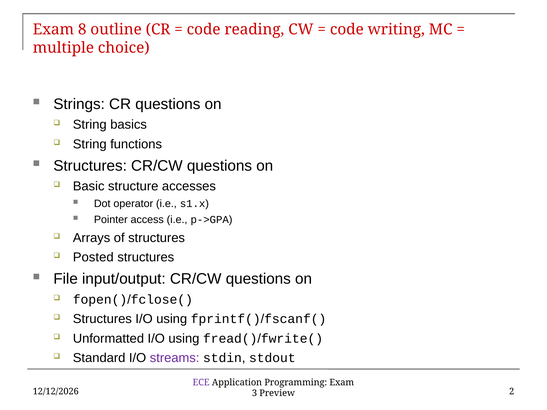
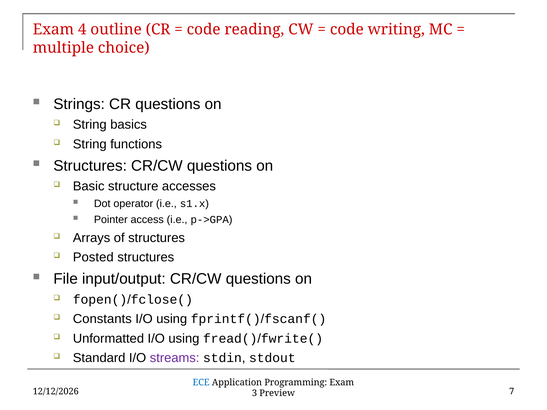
8: 8 -> 4 (82, 30)
Structures: Structures -> Constants (102, 319)
ECE colour: purple -> blue (201, 383)
2: 2 -> 7 (512, 392)
